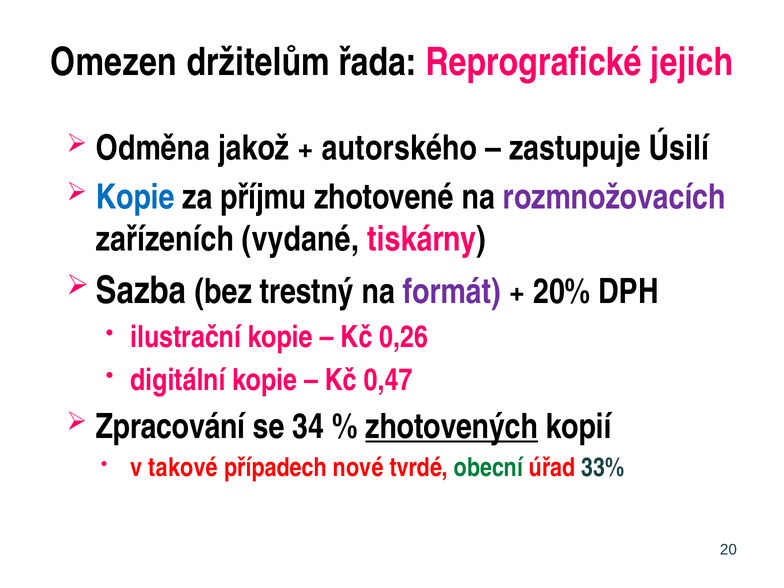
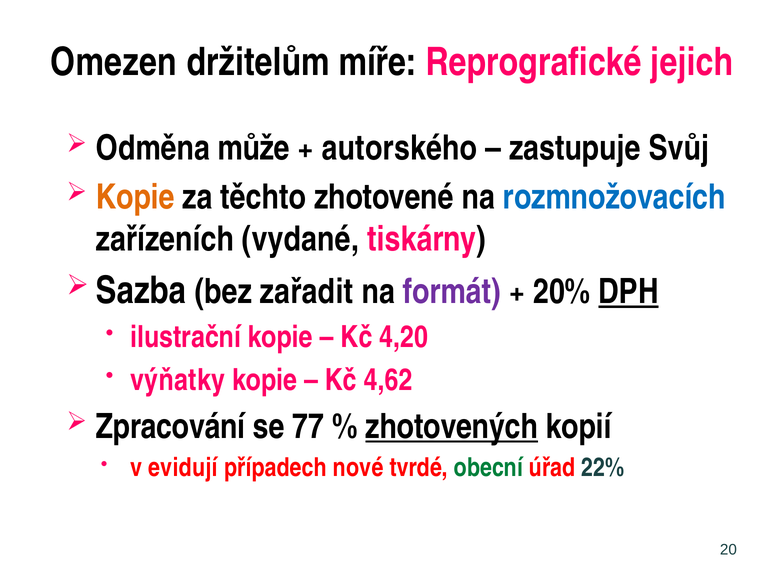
řada: řada -> míře (378, 62)
jakož: jakož -> může (254, 148)
Úsilí: Úsilí -> Svůj (679, 148)
Kopie colour: blue -> orange (135, 197)
příjmu: příjmu -> těchto (263, 197)
rozmnožovacích colour: purple -> blue (614, 197)
trestný: trestný -> zařadit (307, 292)
DPH underline: none -> present (629, 292)
0,26: 0,26 -> 4,20 (404, 337)
digitální: digitální -> výňatky (178, 380)
0,47: 0,47 -> 4,62 (388, 380)
34: 34 -> 77 (308, 427)
takové: takové -> evidují (183, 468)
33%: 33% -> 22% (603, 468)
